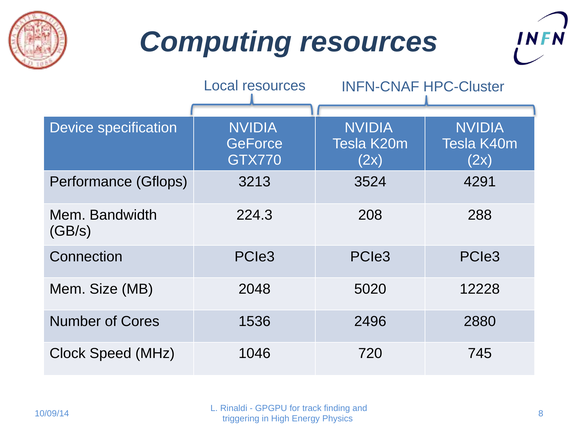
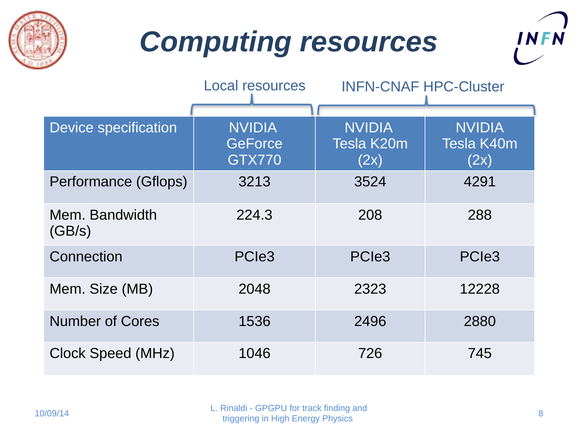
5020: 5020 -> 2323 (370, 289)
720: 720 -> 726 (370, 354)
